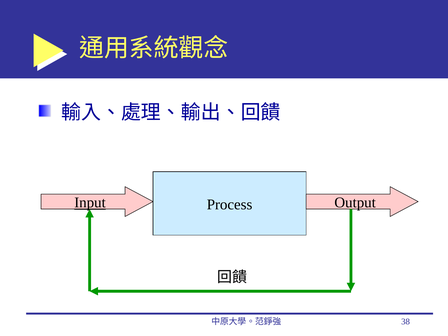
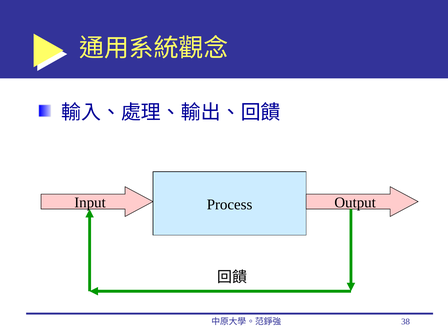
Input underline: present -> none (90, 203)
